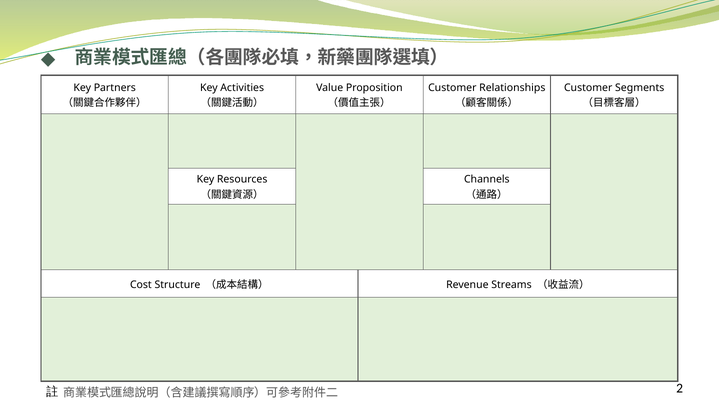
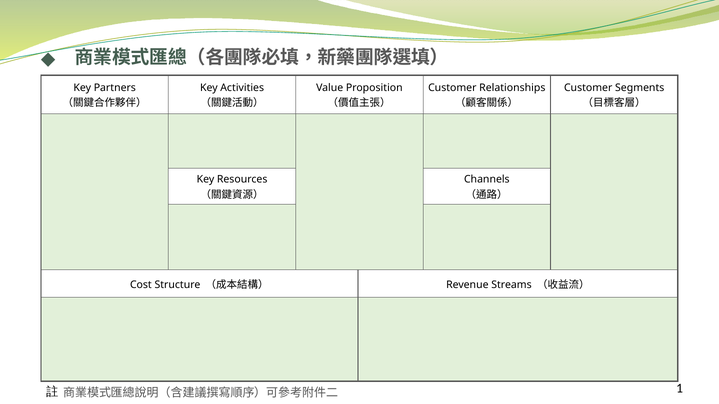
2: 2 -> 1 (680, 389)
